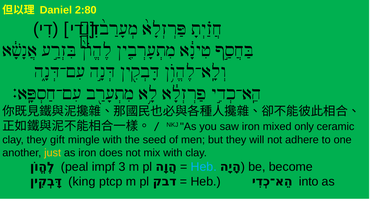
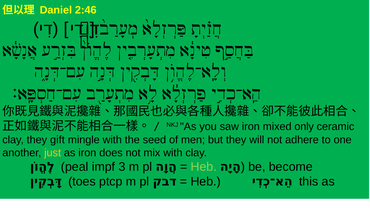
2:80: 2:80 -> 2:46 (86, 10)
Heb colour: light blue -> light green (204, 167)
king: king -> toes (82, 182)
into: into -> this (309, 182)
